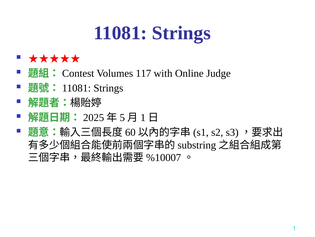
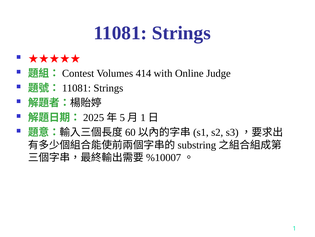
117: 117 -> 414 (143, 73)
